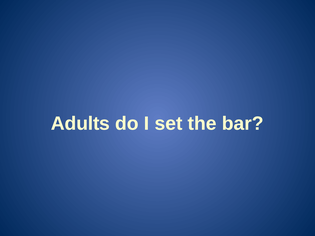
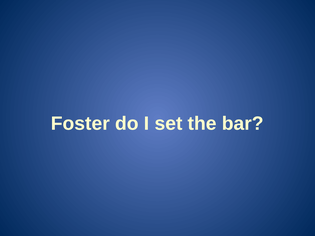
Adults: Adults -> Foster (80, 124)
